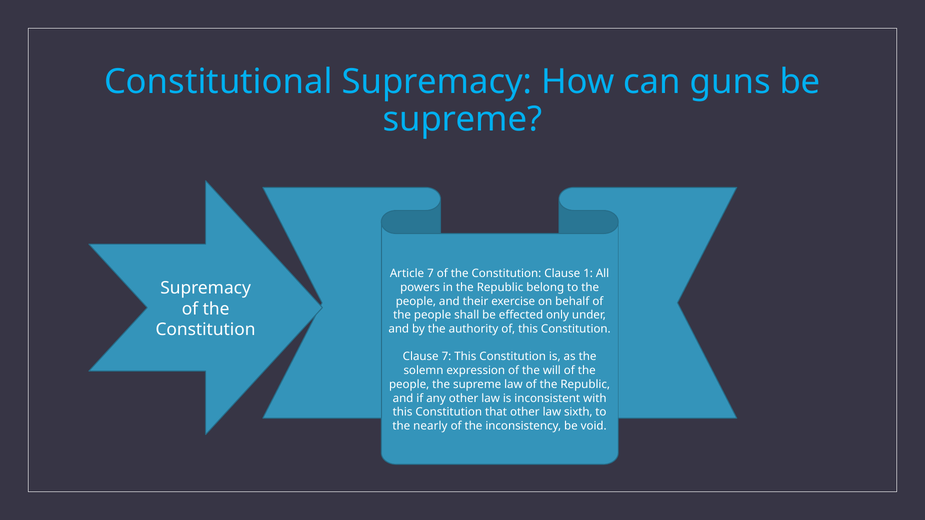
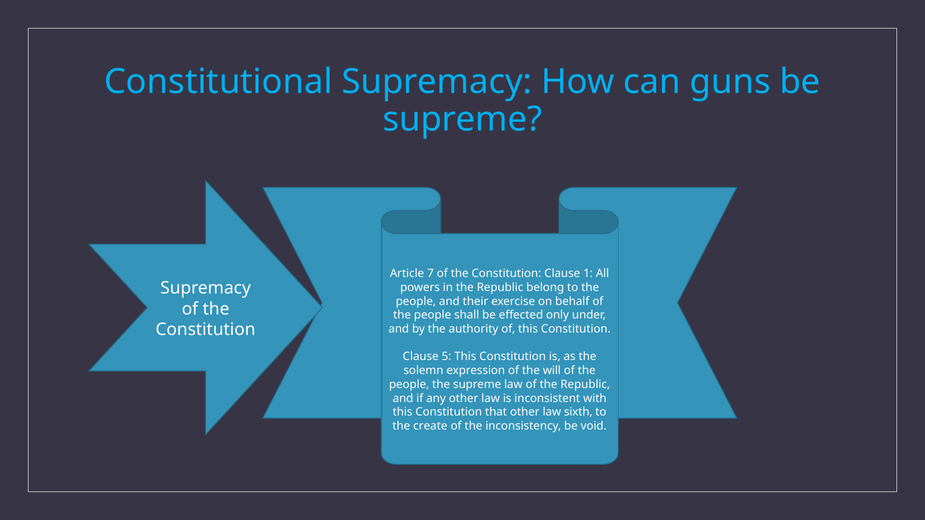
Clause 7: 7 -> 5 (446, 357)
nearly: nearly -> create (430, 426)
